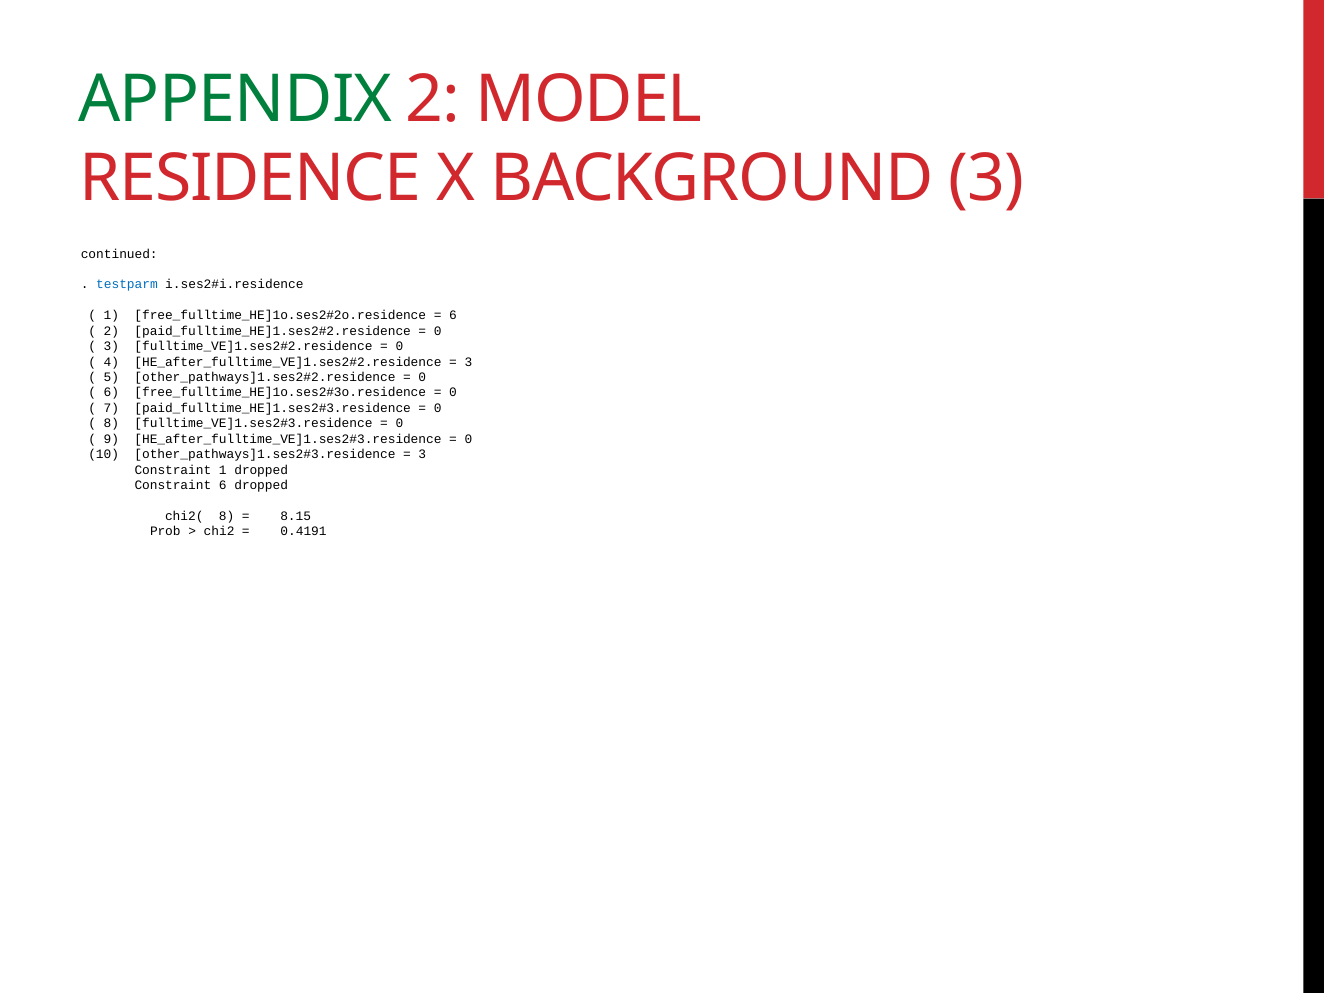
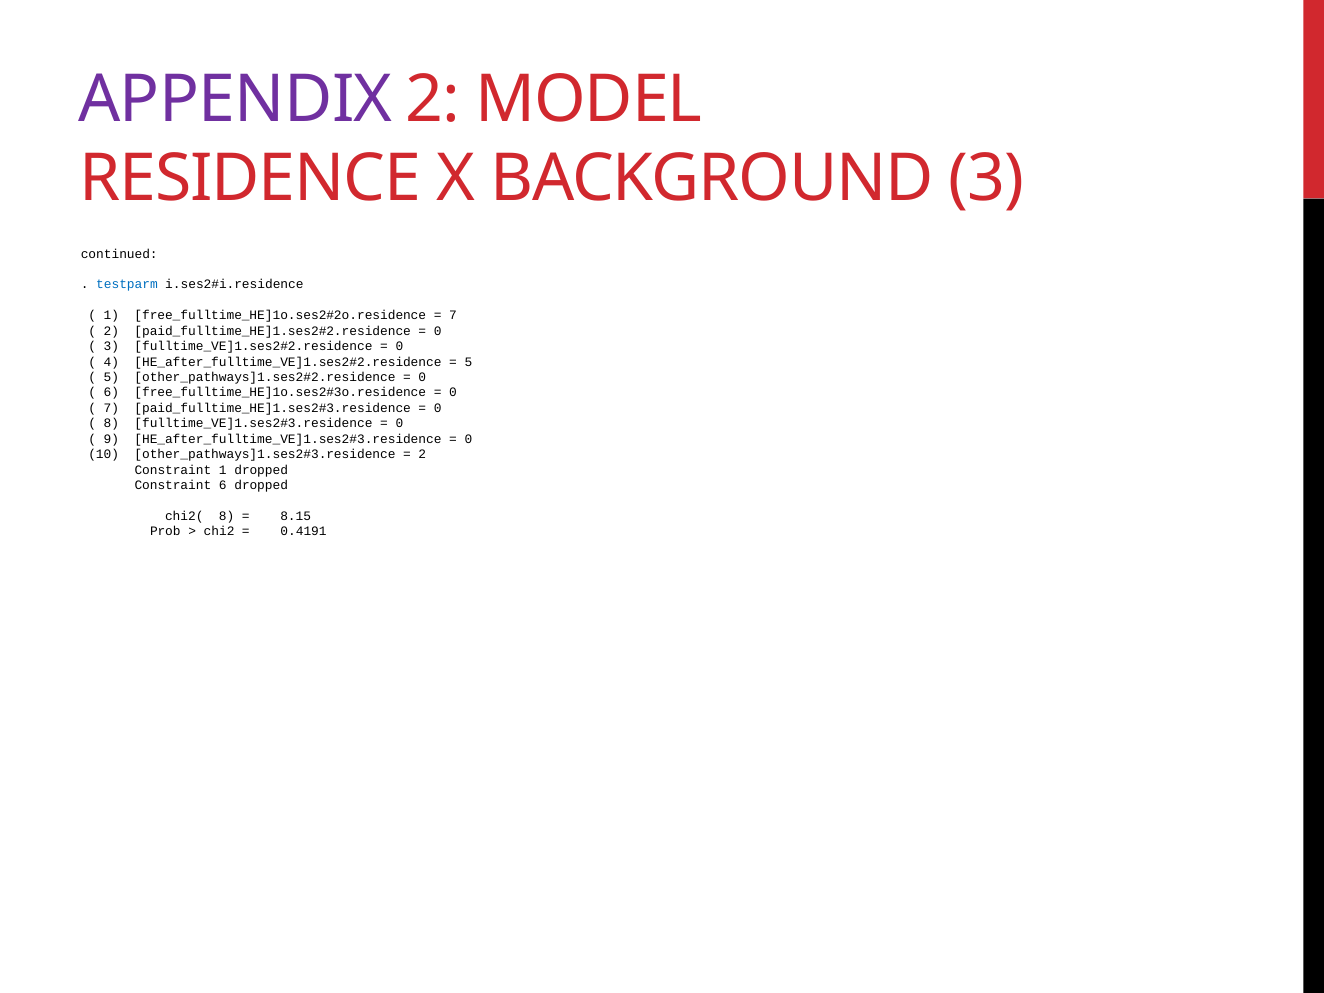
APPENDIX colour: green -> purple (235, 100)
6: 6 -> 7 (453, 316)
3: 3 -> 5 (468, 362)
3: 3 -> 2 (422, 454)
